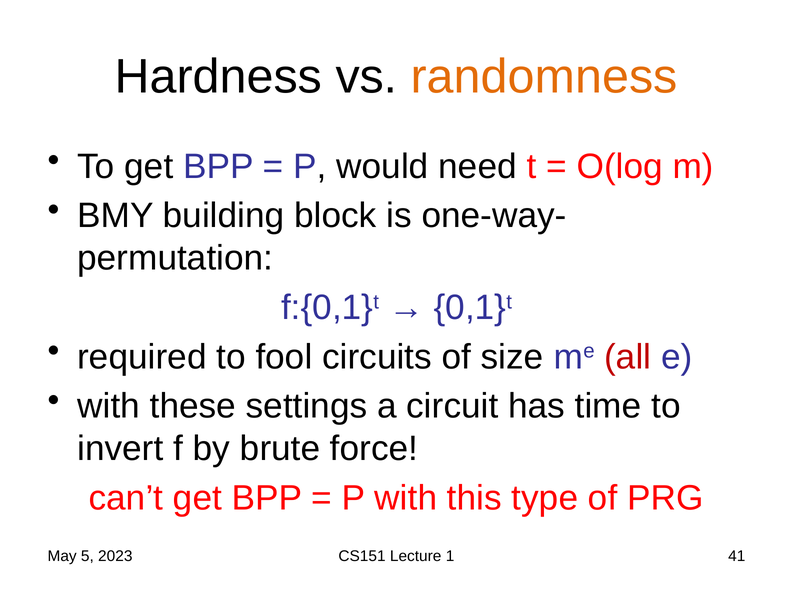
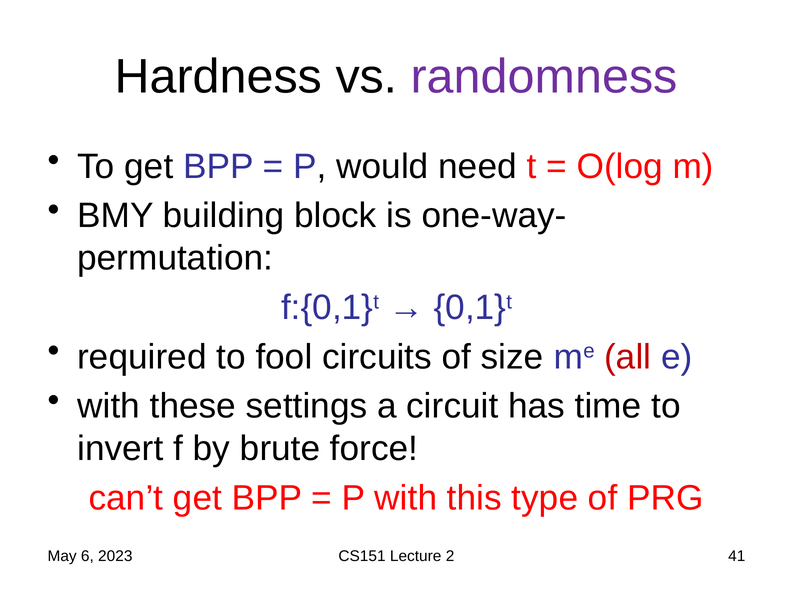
randomness colour: orange -> purple (544, 77)
5: 5 -> 6 (87, 556)
1: 1 -> 2 (450, 556)
